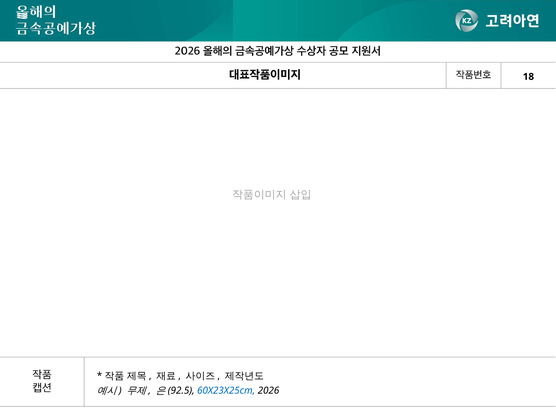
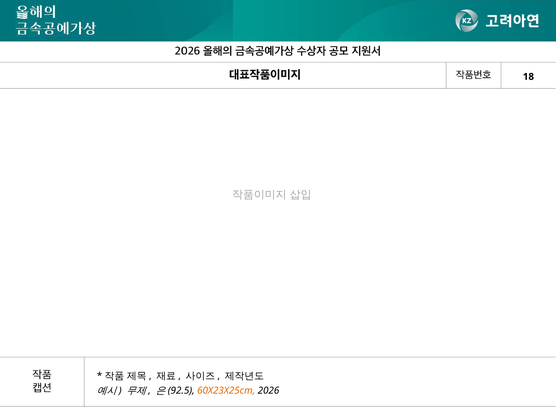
60X23X25cm colour: blue -> orange (226, 391)
